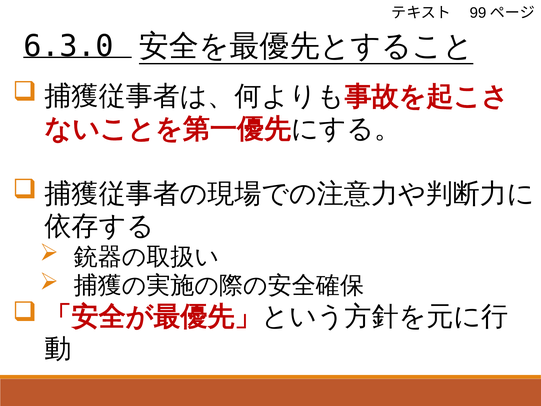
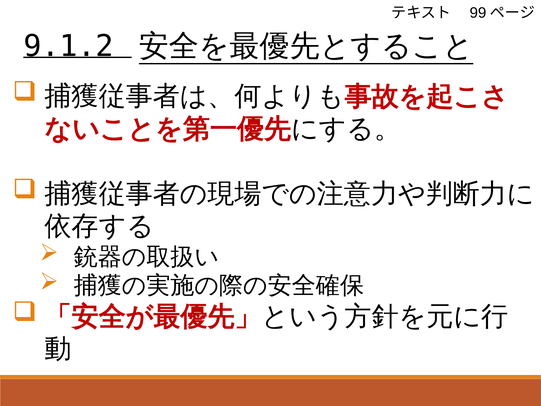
6.3.0: 6.3.0 -> 9.1.2 (69, 46)
